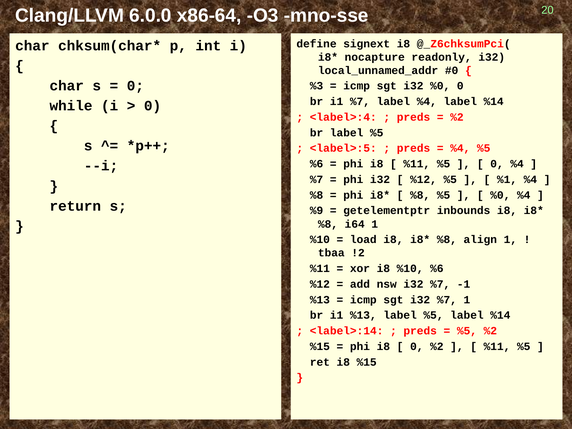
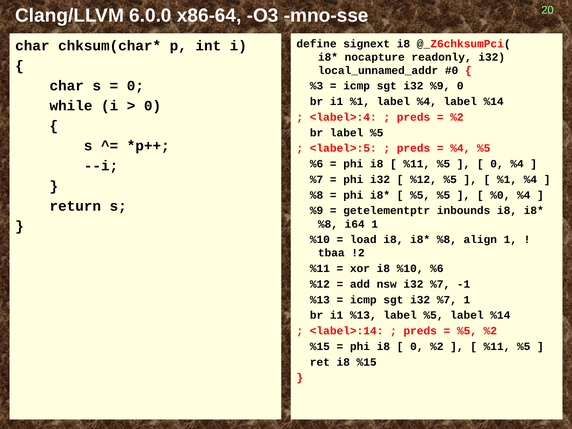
i32 %0: %0 -> %9 (440, 86)
i1 %7: %7 -> %1 (360, 102)
%8: %8 -> %5 (420, 195)
